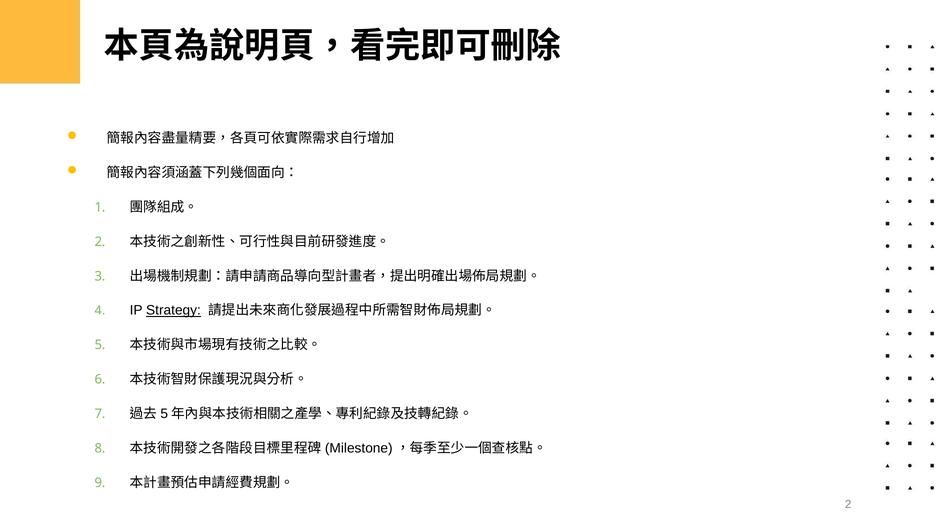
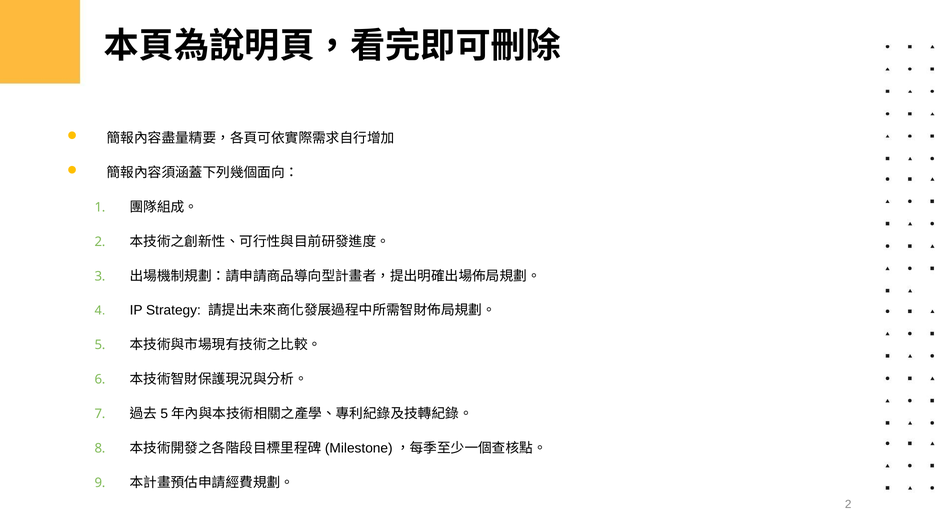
Strategy underline: present -> none (173, 310)
